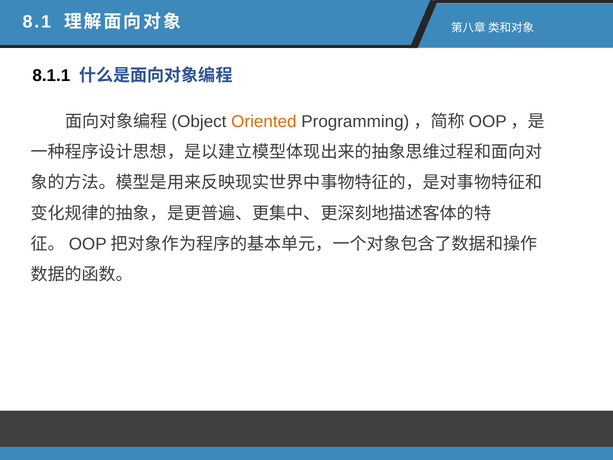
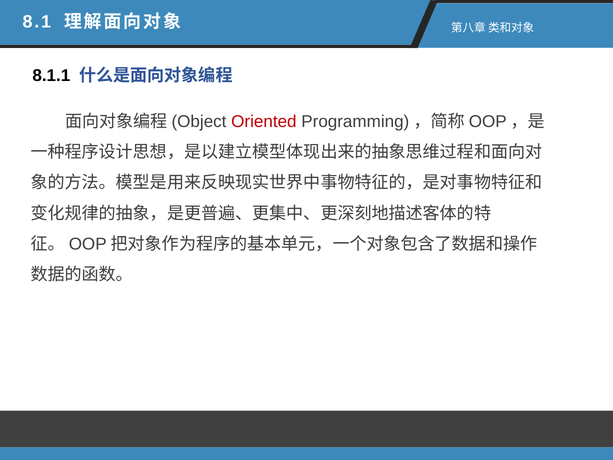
Oriented colour: orange -> red (264, 121)
